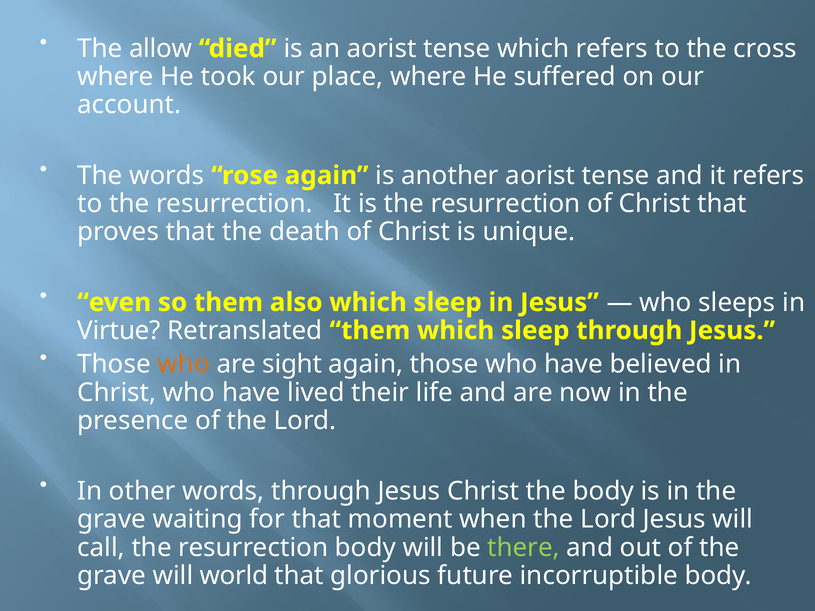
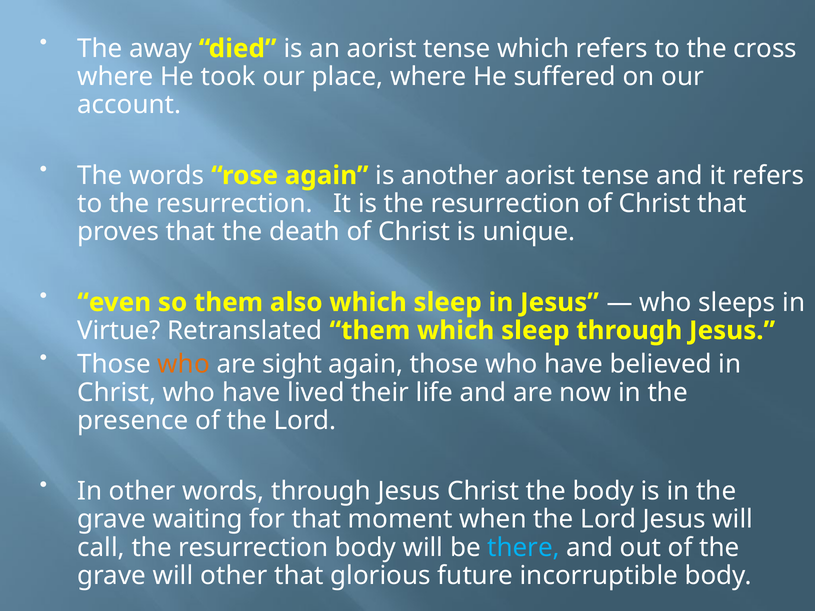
allow: allow -> away (161, 49)
there colour: light green -> light blue (524, 548)
will world: world -> other (234, 576)
